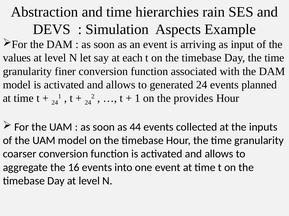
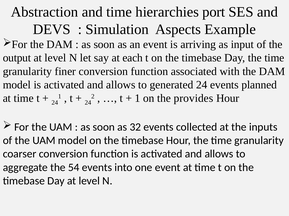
rain: rain -> port (214, 12)
values: values -> output (17, 58)
44: 44 -> 32 (135, 127)
16: 16 -> 54 (74, 168)
